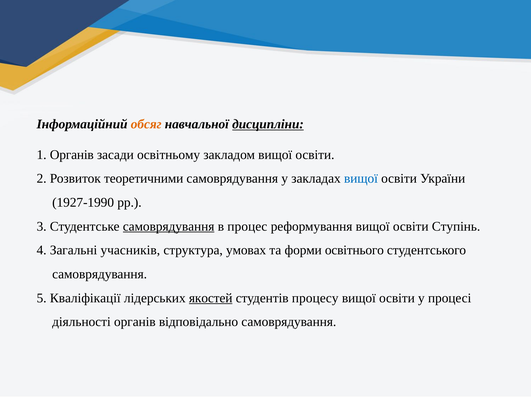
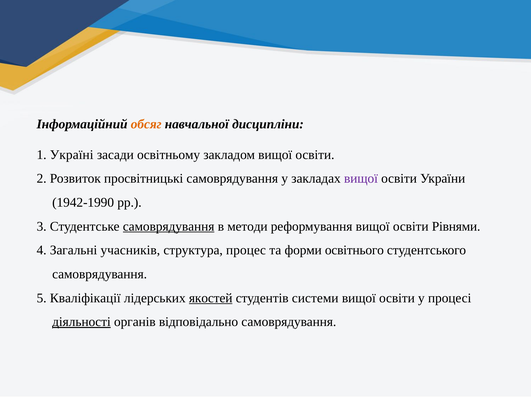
дисципліни underline: present -> none (268, 124)
1 Органів: Органів -> Україні (72, 155)
теоретичними: теоретичними -> просвітницькі (144, 179)
вищої colour: blue -> purple (361, 179)
1927-1990: 1927-1990 -> 1942-1990 (83, 203)
процес: процес -> методи (247, 226)
Ступінь: Ступінь -> Рівнями (456, 226)
умовах: умовах -> процес (246, 250)
процесу: процесу -> системи (315, 298)
діяльності underline: none -> present (81, 322)
